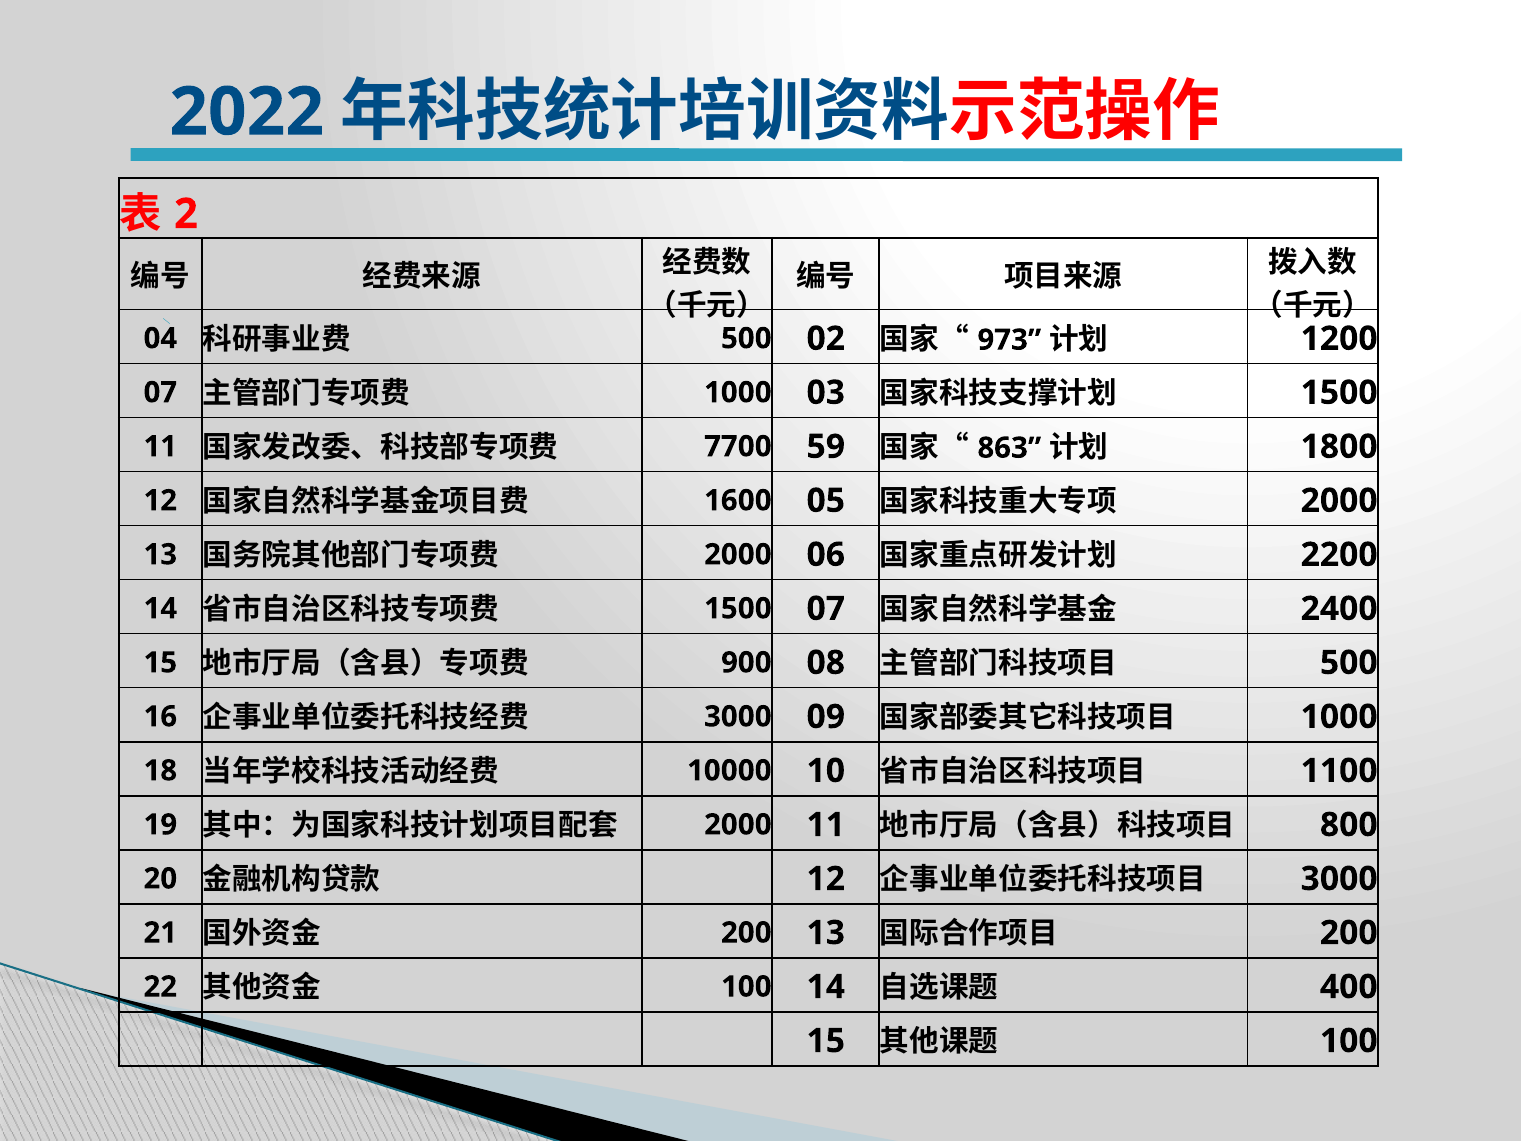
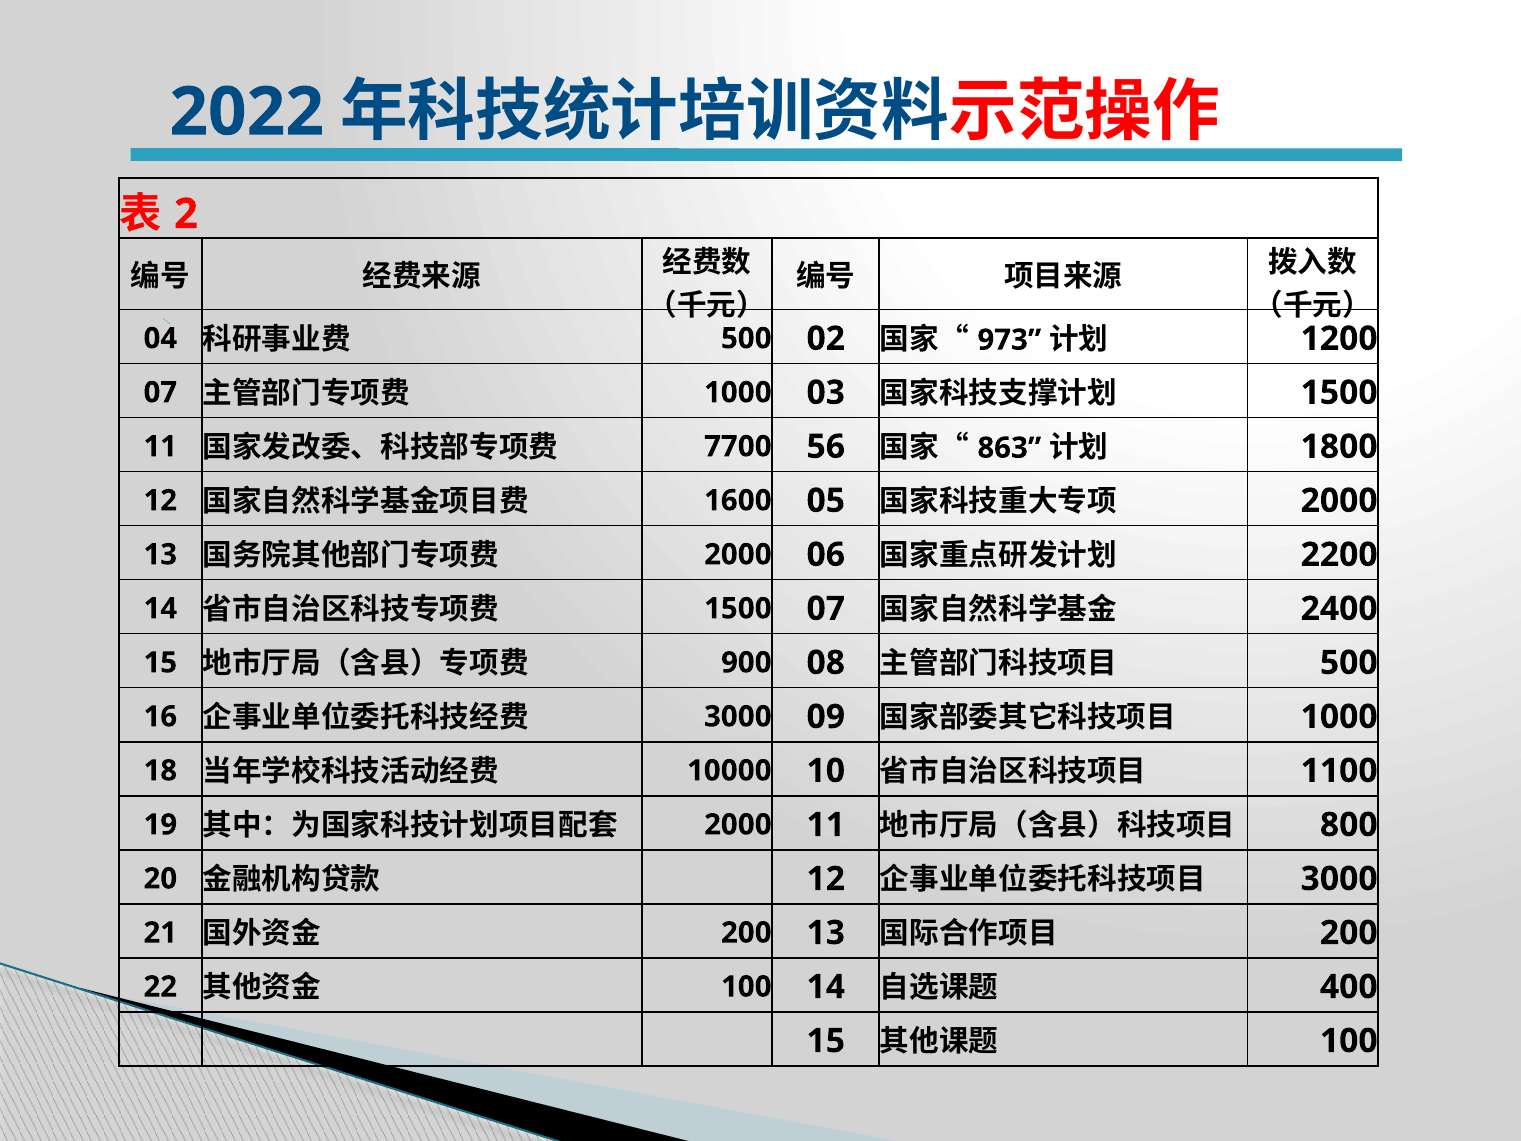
59: 59 -> 56 (826, 447)
